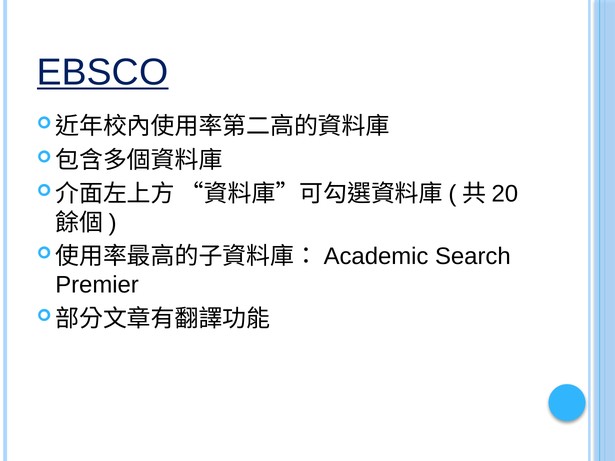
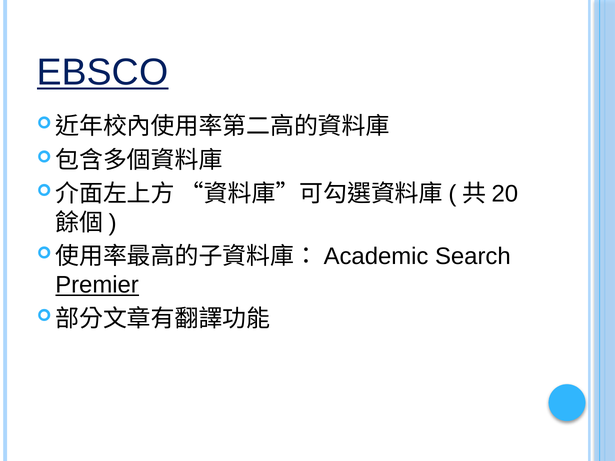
Premier underline: none -> present (97, 285)
